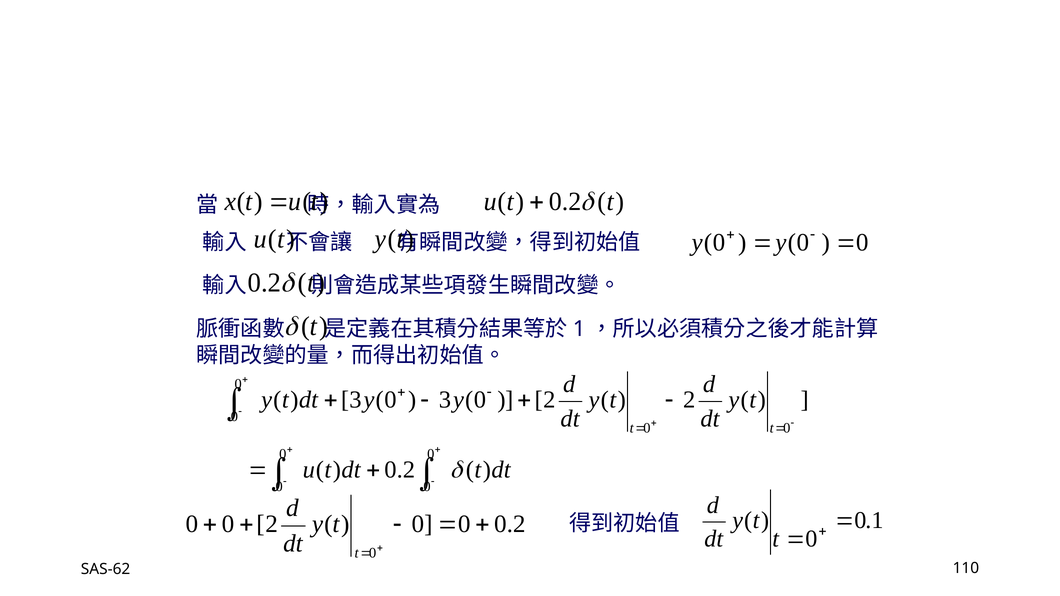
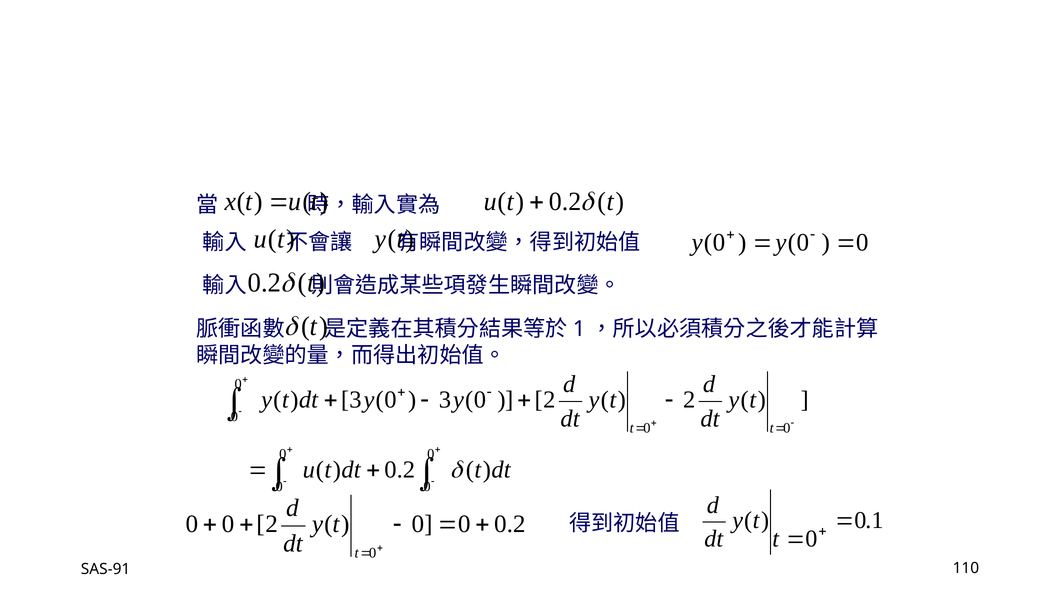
SAS-62: SAS-62 -> SAS-91 (106, 570)
